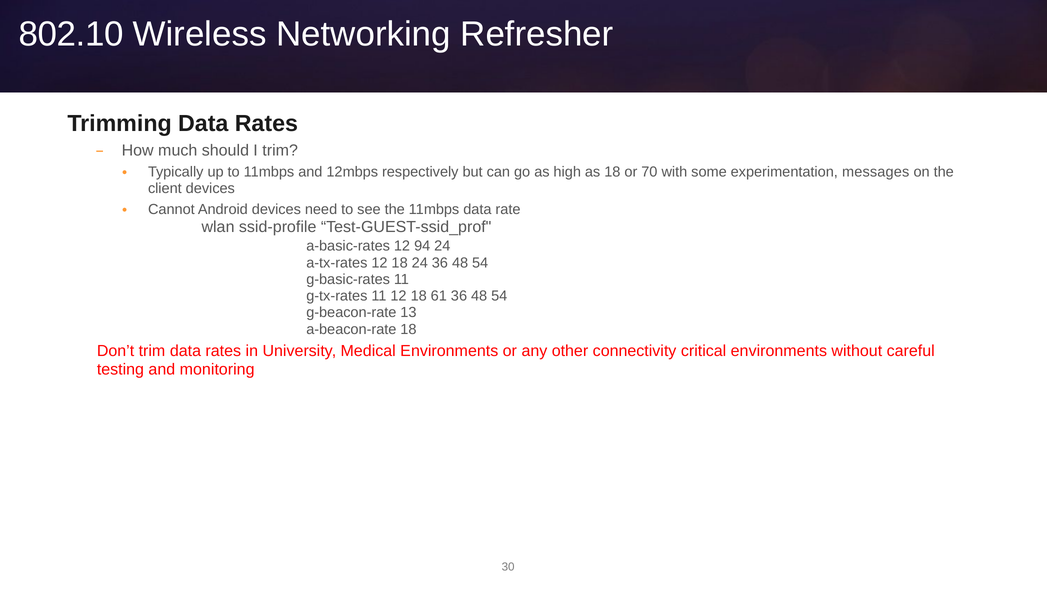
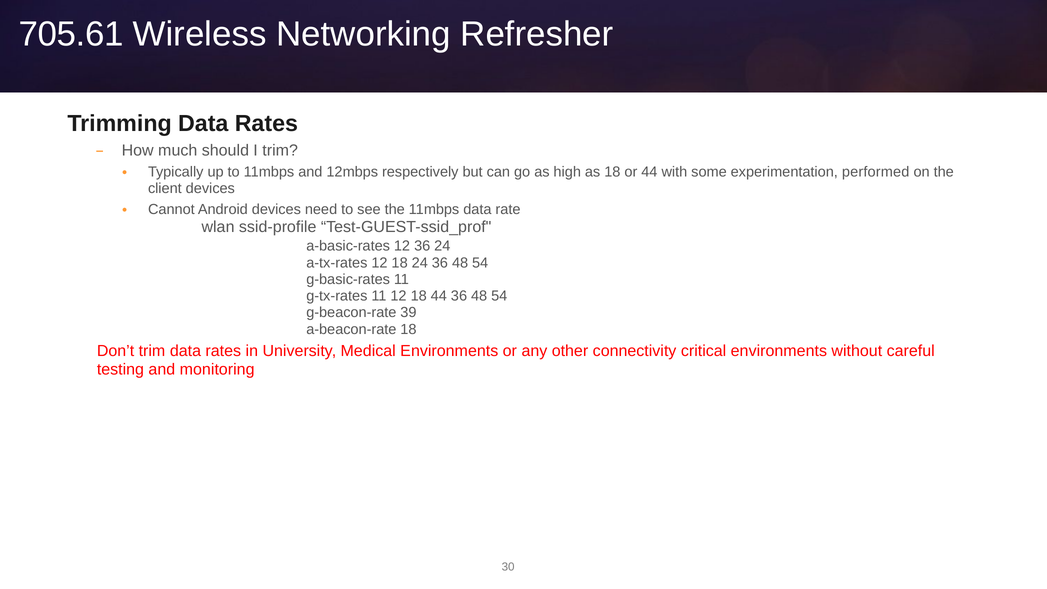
802.10: 802.10 -> 705.61 (71, 34)
or 70: 70 -> 44 (649, 172)
messages: messages -> performed (876, 172)
12 94: 94 -> 36 (422, 246)
18 61: 61 -> 44 (439, 296)
13: 13 -> 39 (408, 313)
